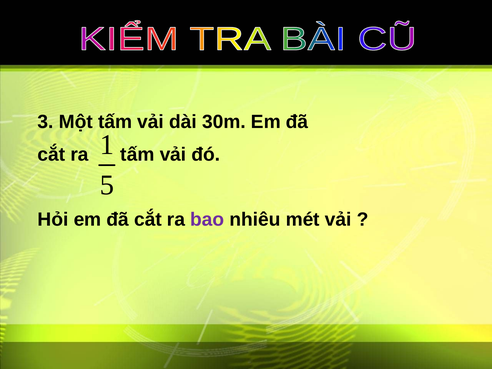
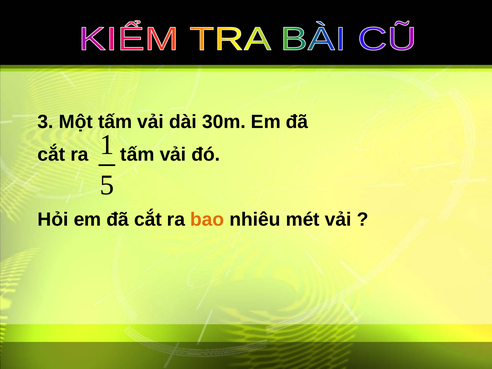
bao colour: purple -> orange (207, 219)
